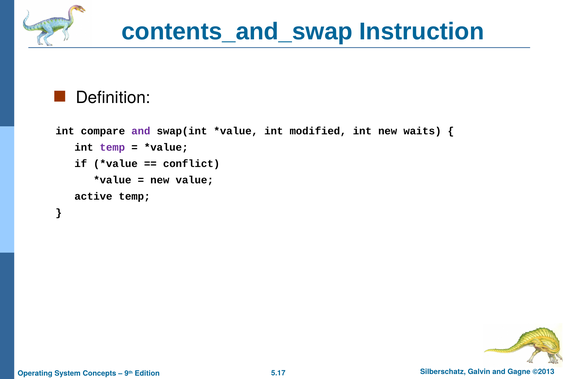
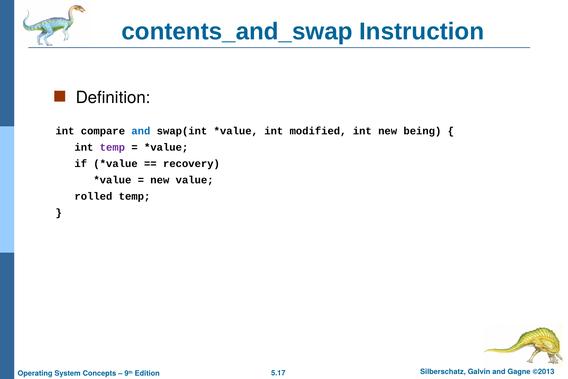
and colour: purple -> blue (141, 131)
waits: waits -> being (422, 131)
conflict: conflict -> recovery (191, 164)
active: active -> rolled (93, 196)
